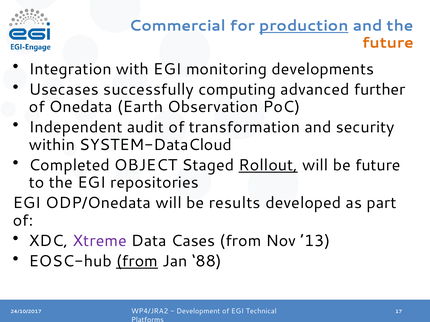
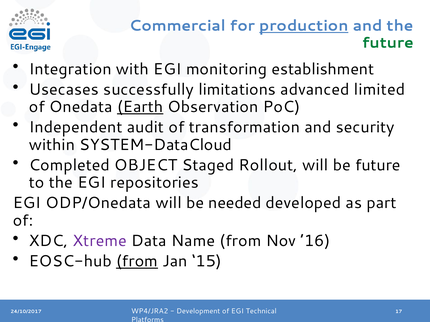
future colour: orange -> green (388, 43)
developments: developments -> establishment (323, 69)
computing: computing -> limitations (237, 90)
further: further -> limited (380, 90)
Earth underline: none -> present (140, 107)
Rollout underline: present -> none (268, 165)
results: results -> needed (235, 203)
Cases: Cases -> Name (193, 241)
’13: ’13 -> ’16 (315, 241)
88: 88 -> 15 (207, 262)
